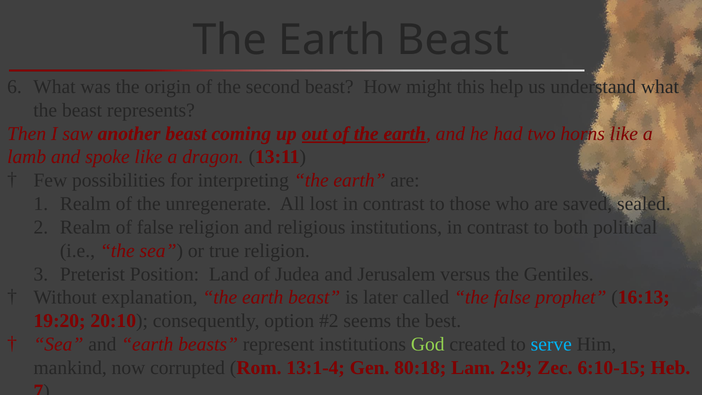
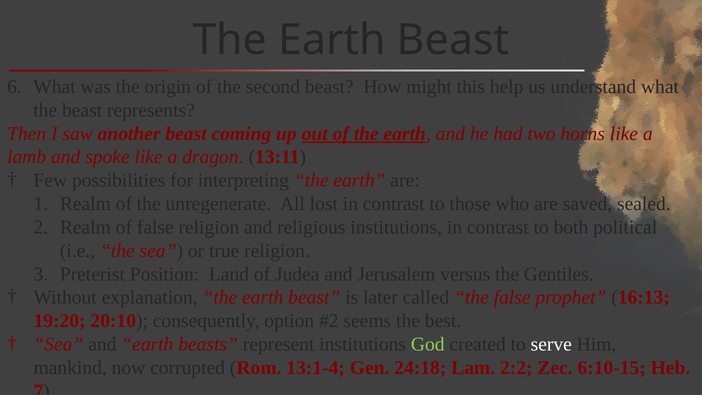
serve colour: light blue -> white (551, 344)
80:18: 80:18 -> 24:18 (420, 368)
2:9: 2:9 -> 2:2 (516, 368)
